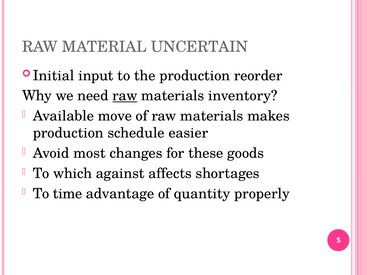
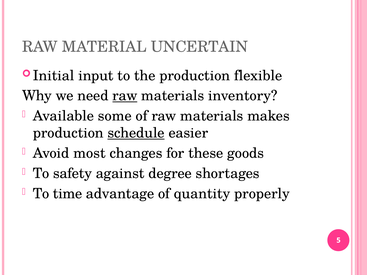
reorder: reorder -> flexible (258, 76)
move: move -> some (115, 116)
schedule underline: none -> present (136, 133)
which: which -> safety (73, 174)
affects: affects -> degree (170, 174)
